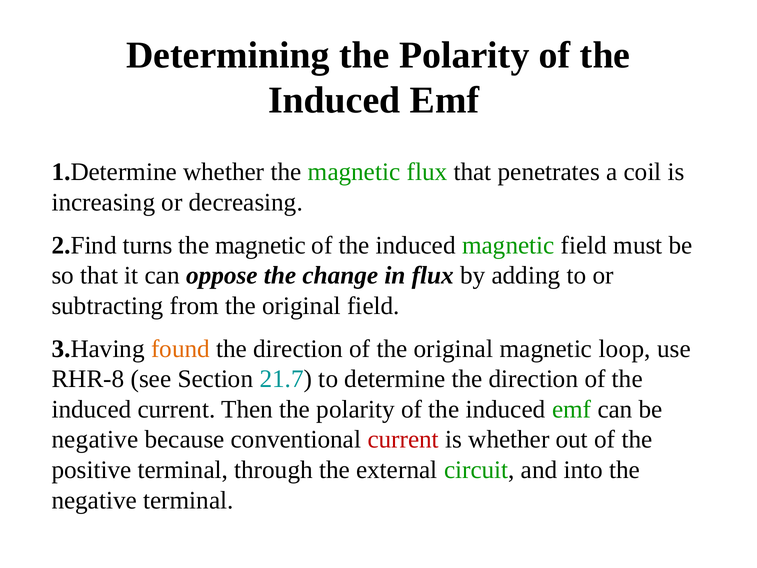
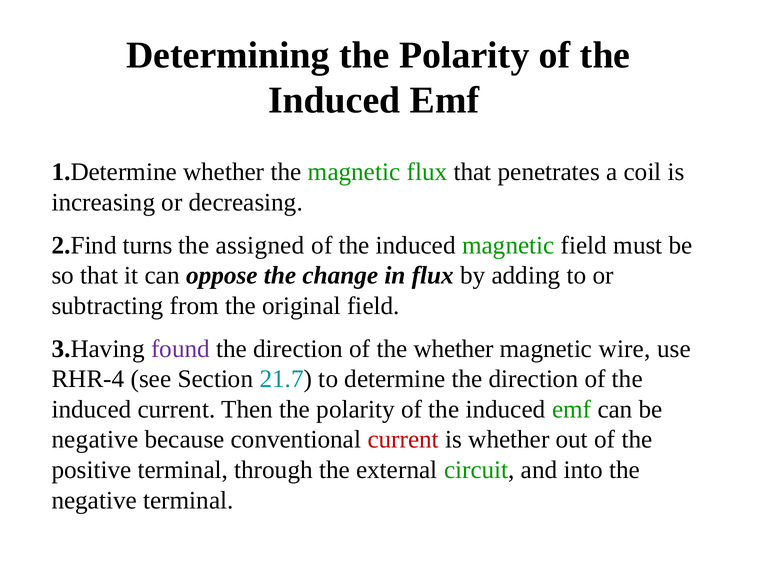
magnetic: magnetic -> assigned (260, 245)
found colour: orange -> purple (180, 349)
of the original: original -> whether (454, 349)
loop: loop -> wire (625, 349)
RHR-8: RHR-8 -> RHR-4 (88, 379)
